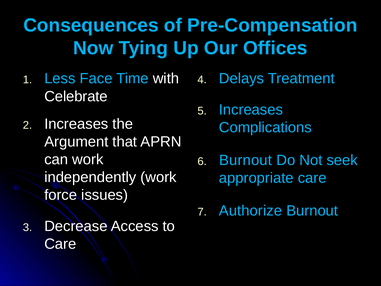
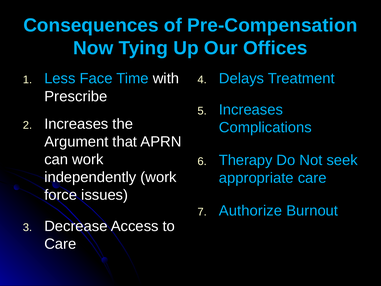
Celebrate: Celebrate -> Prescribe (76, 96)
Burnout: Burnout -> Therapy (246, 160)
